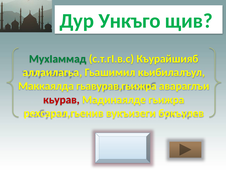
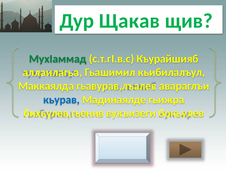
Ункъго: Ункъго -> Щакав (129, 21)
гьавурав,гьижра: гьавурав,гьижра -> гьавурав,лъалев (116, 86)
кьурав colour: red -> blue (62, 99)
рехсарал,гьенив: рехсарал,гьенив -> бихьулев,гьенив (64, 113)
